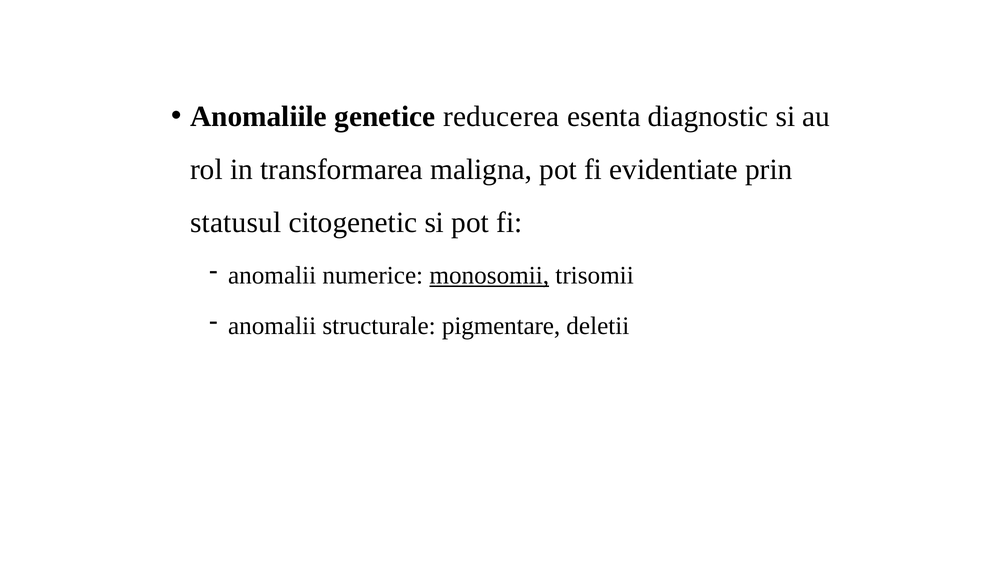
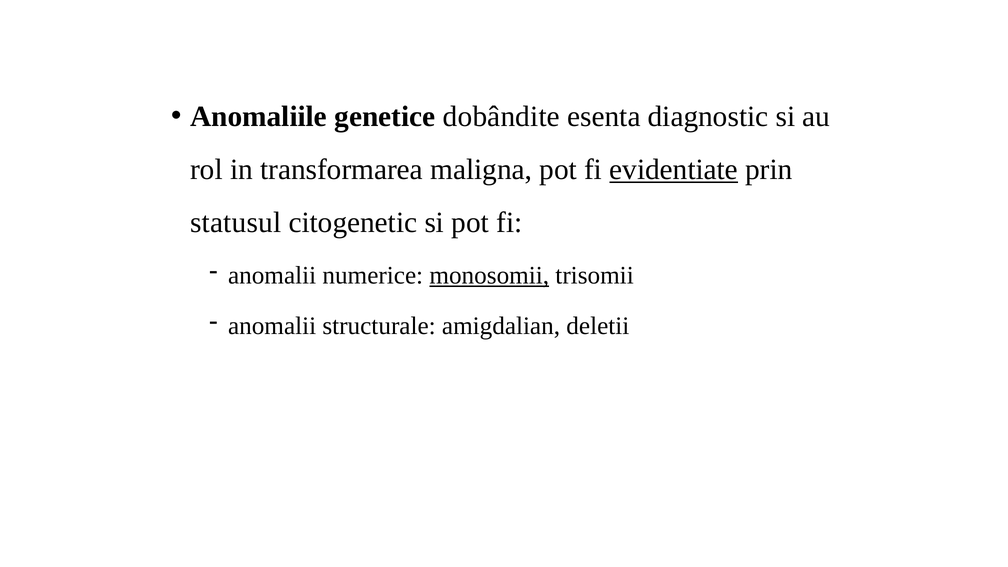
reducerea: reducerea -> dobândite (501, 117)
evidentiate underline: none -> present (674, 170)
pigmentare: pigmentare -> amigdalian (501, 326)
